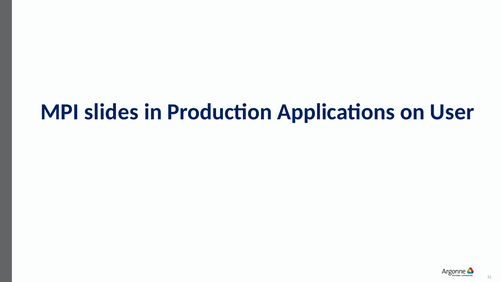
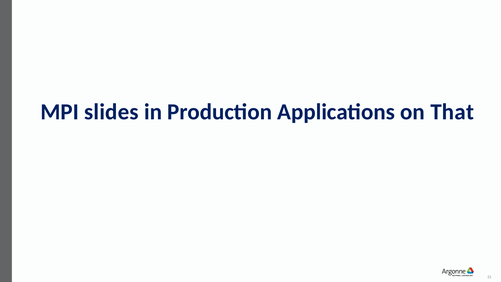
User: User -> That (452, 112)
